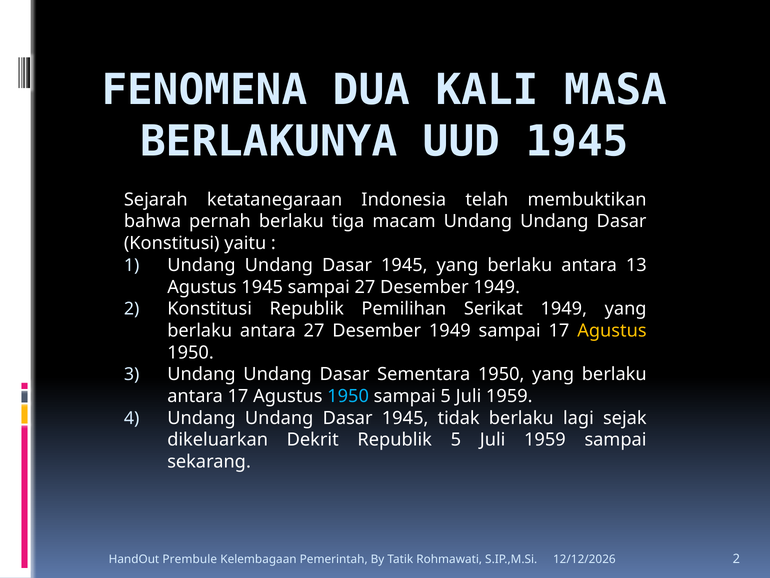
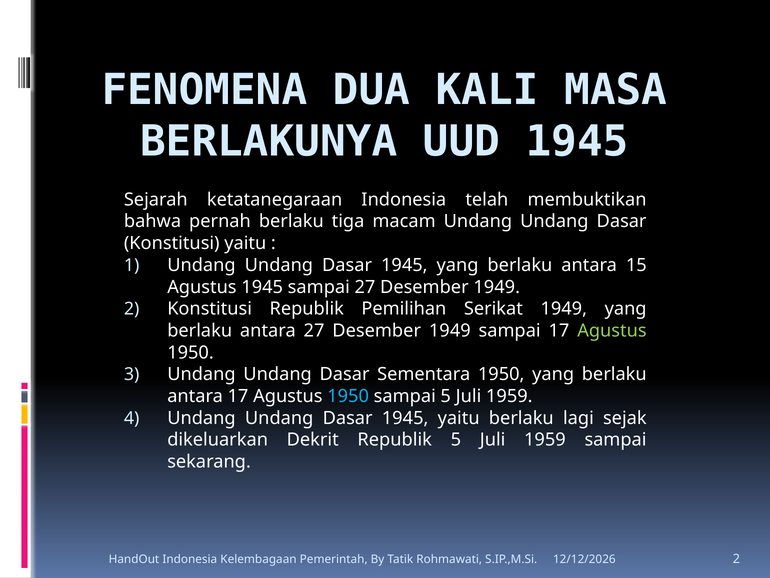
13: 13 -> 15 (636, 265)
Agustus colour: yellow -> light green (612, 330)
1945 tidak: tidak -> yaitu (459, 418)
HandOut Prembule: Prembule -> Indonesia (190, 559)
